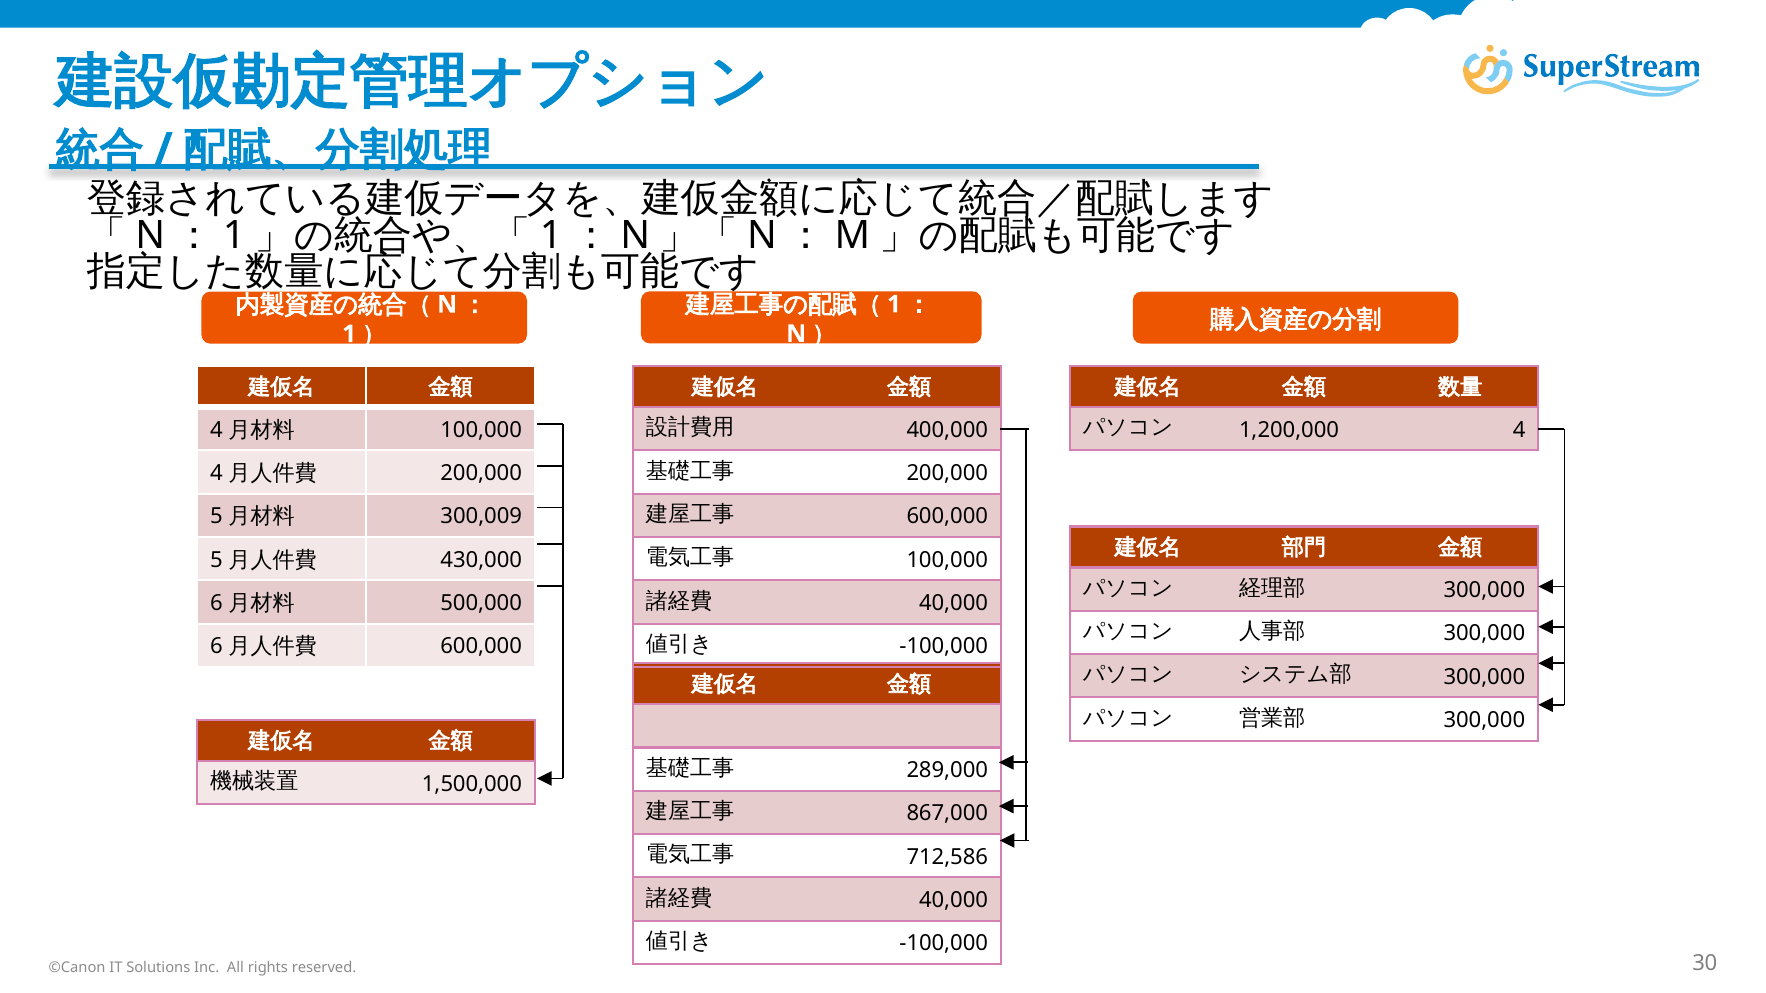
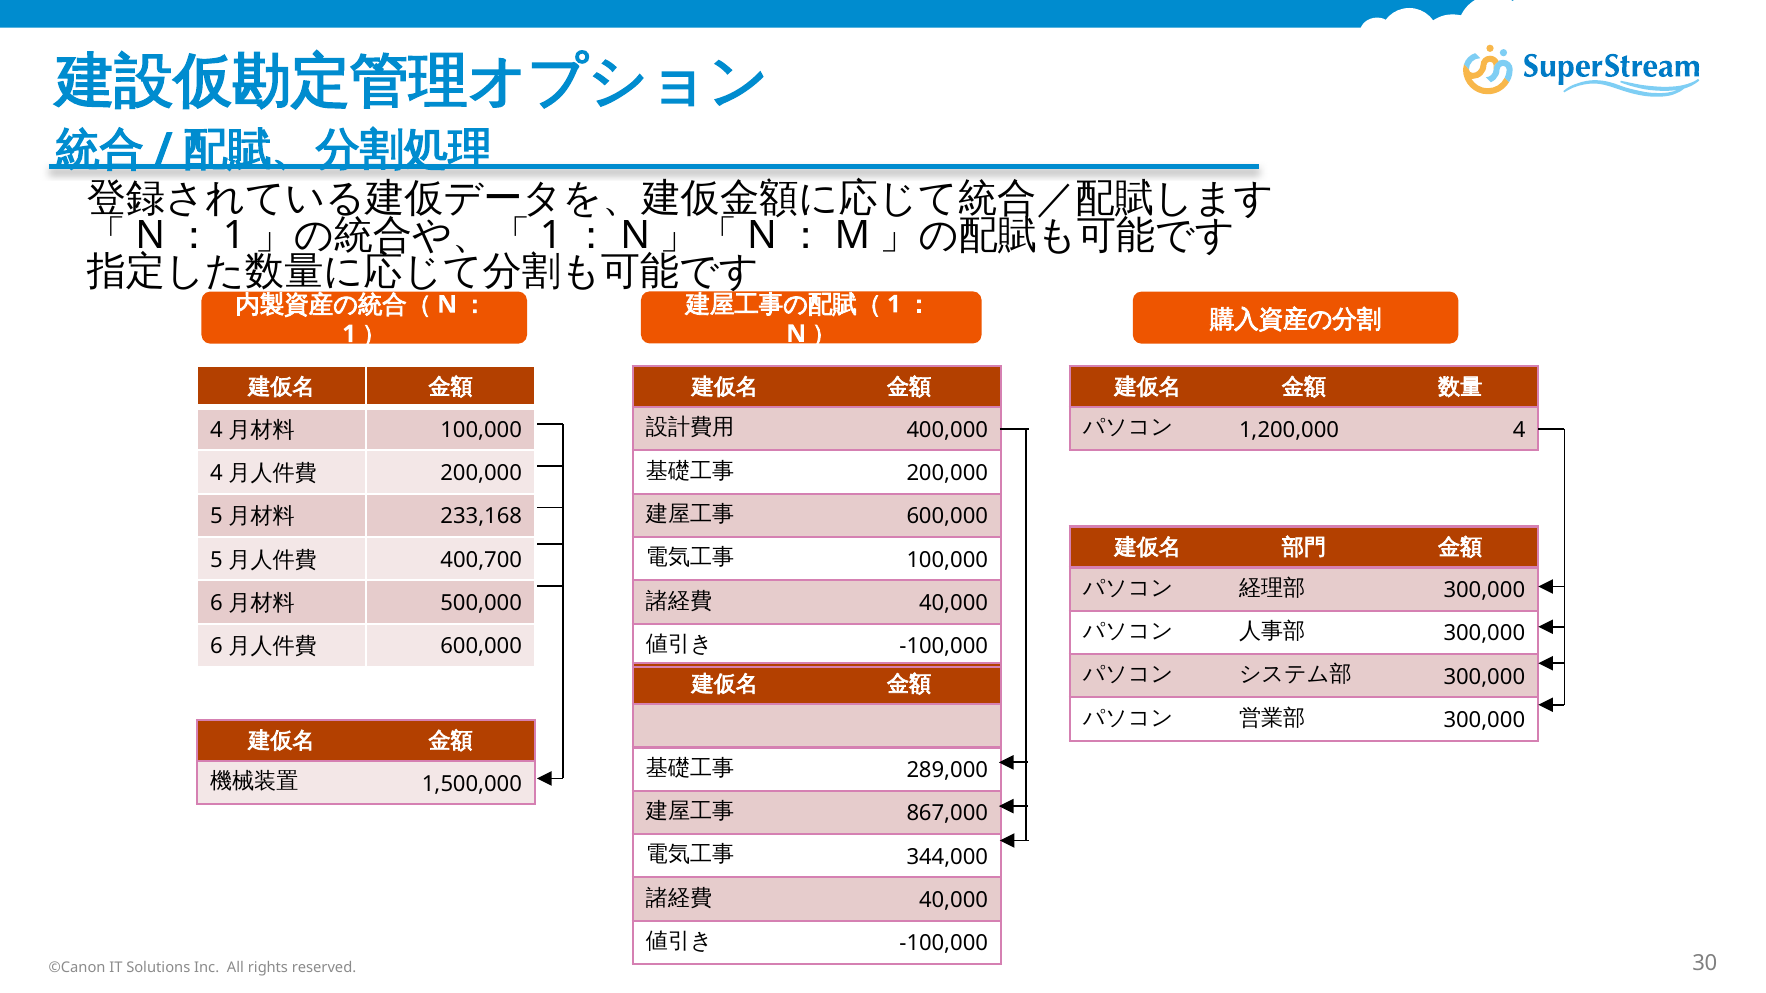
300,009: 300,009 -> 233,168 (481, 517)
430,000: 430,000 -> 400,700 (481, 560)
712,586: 712,586 -> 344,000 (947, 857)
